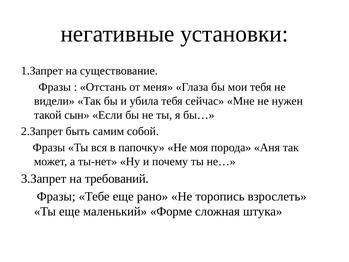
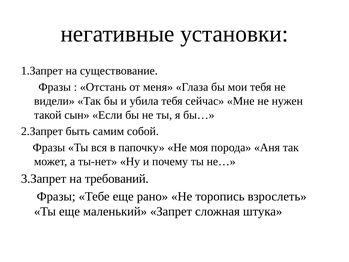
Форме: Форме -> Запрет (171, 211)
